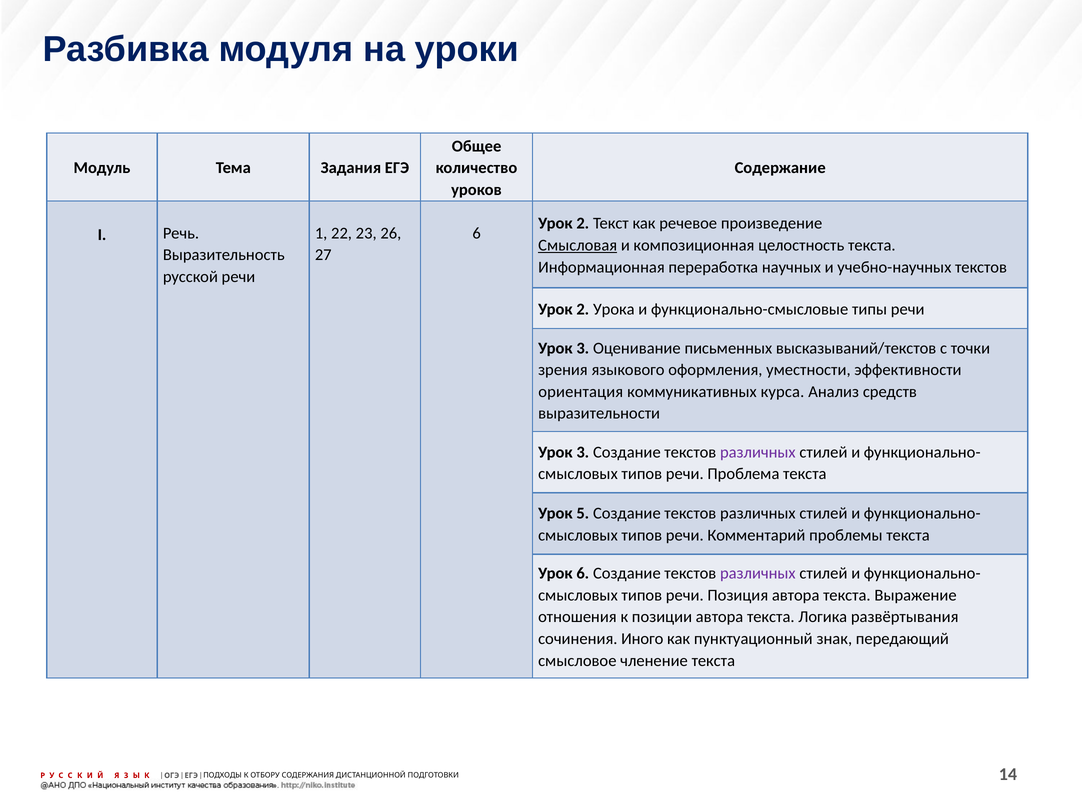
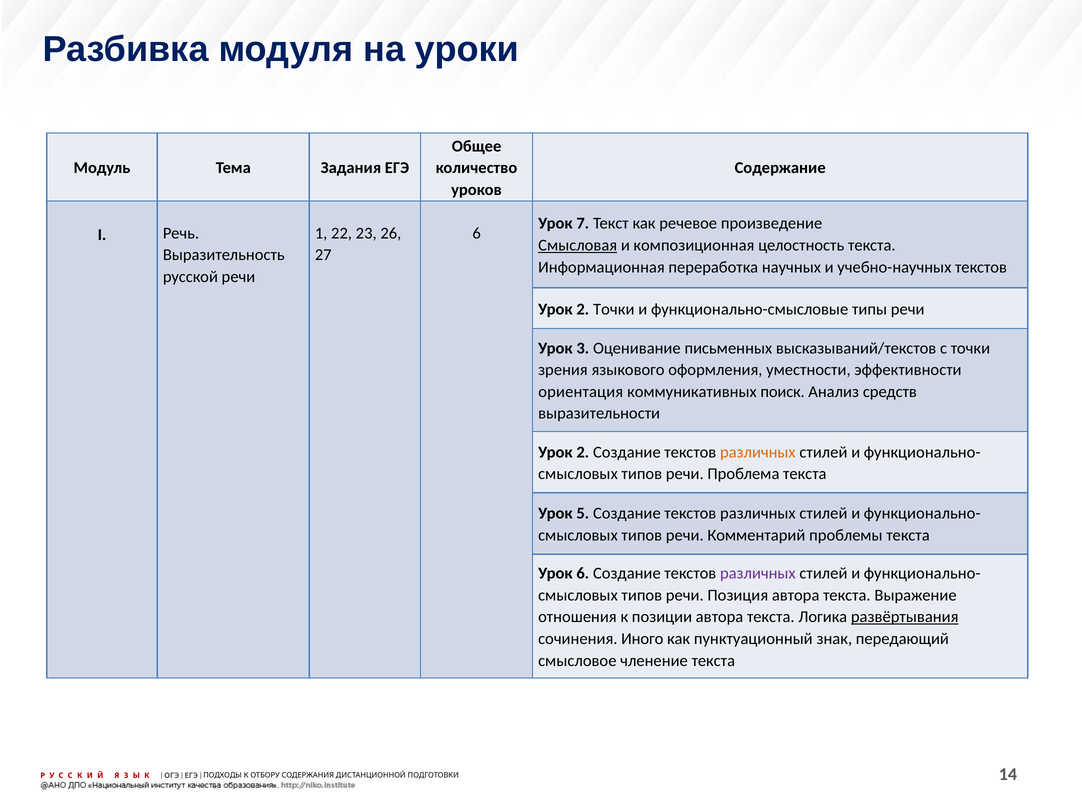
2: 2 -> 7 (583, 224)
2 Урока: Урока -> Точки (614, 309)
курса: курса -> поиск (783, 392)
3: 3 -> 2 (583, 452)
различных colour: purple -> orange (758, 452)
развёртывания underline: none -> present (905, 617)
